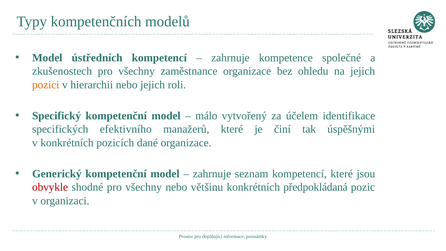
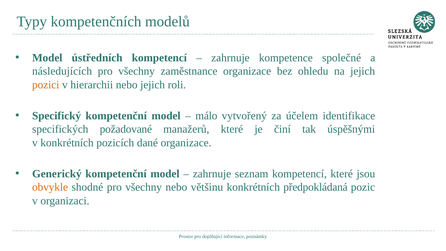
zkušenostech: zkušenostech -> následujících (62, 71)
efektivního: efektivního -> požadované (126, 129)
obvykle colour: red -> orange (50, 187)
